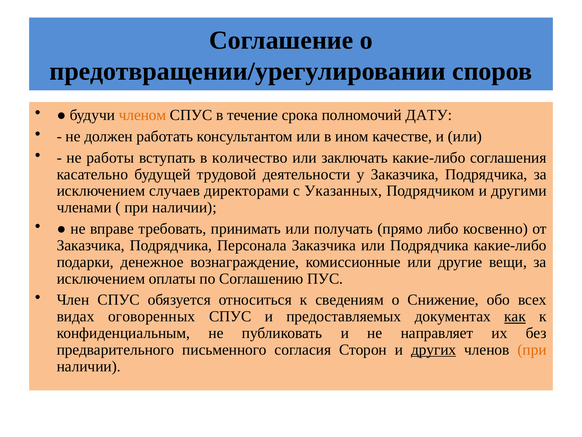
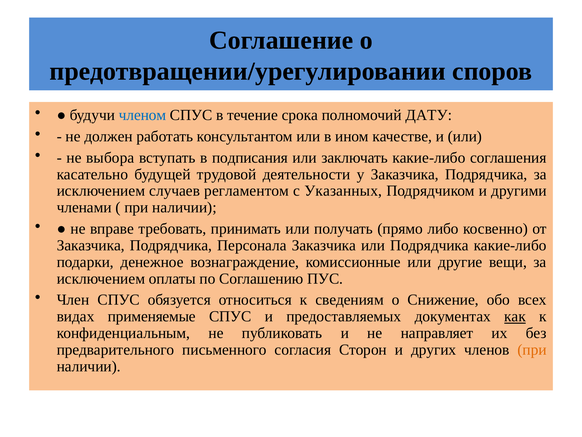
членом colour: orange -> blue (143, 115)
работы: работы -> выбора (110, 158)
количество: количество -> подписания (250, 158)
директорами: директорами -> регламентом (247, 191)
оговоренных: оговоренных -> применяемые (152, 316)
других underline: present -> none (434, 349)
